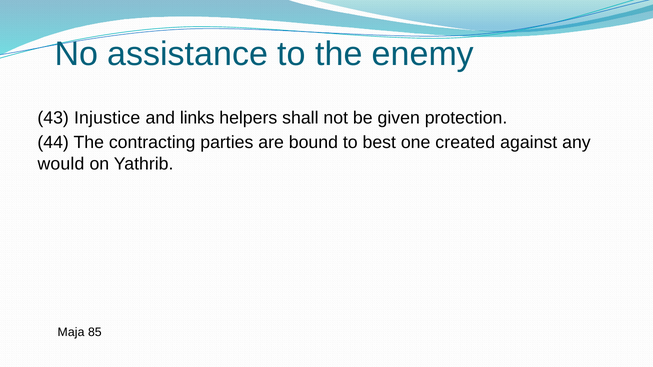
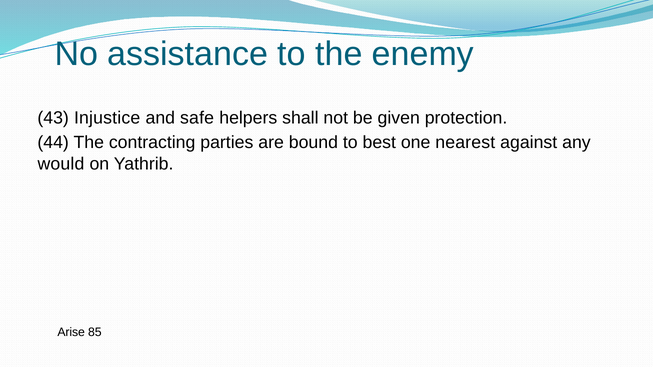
links: links -> safe (197, 118)
created: created -> nearest (465, 143)
Maja: Maja -> Arise (71, 332)
